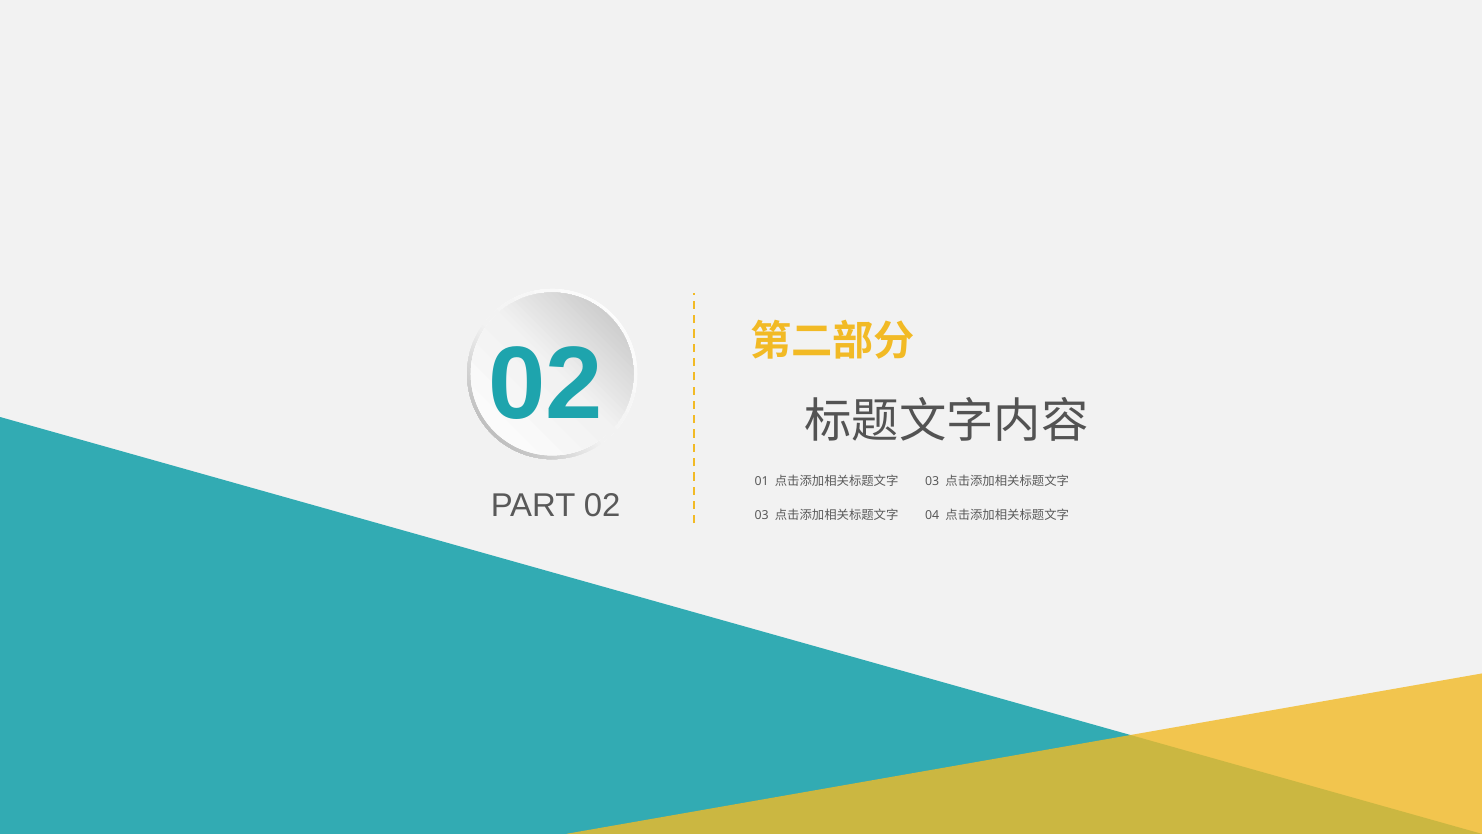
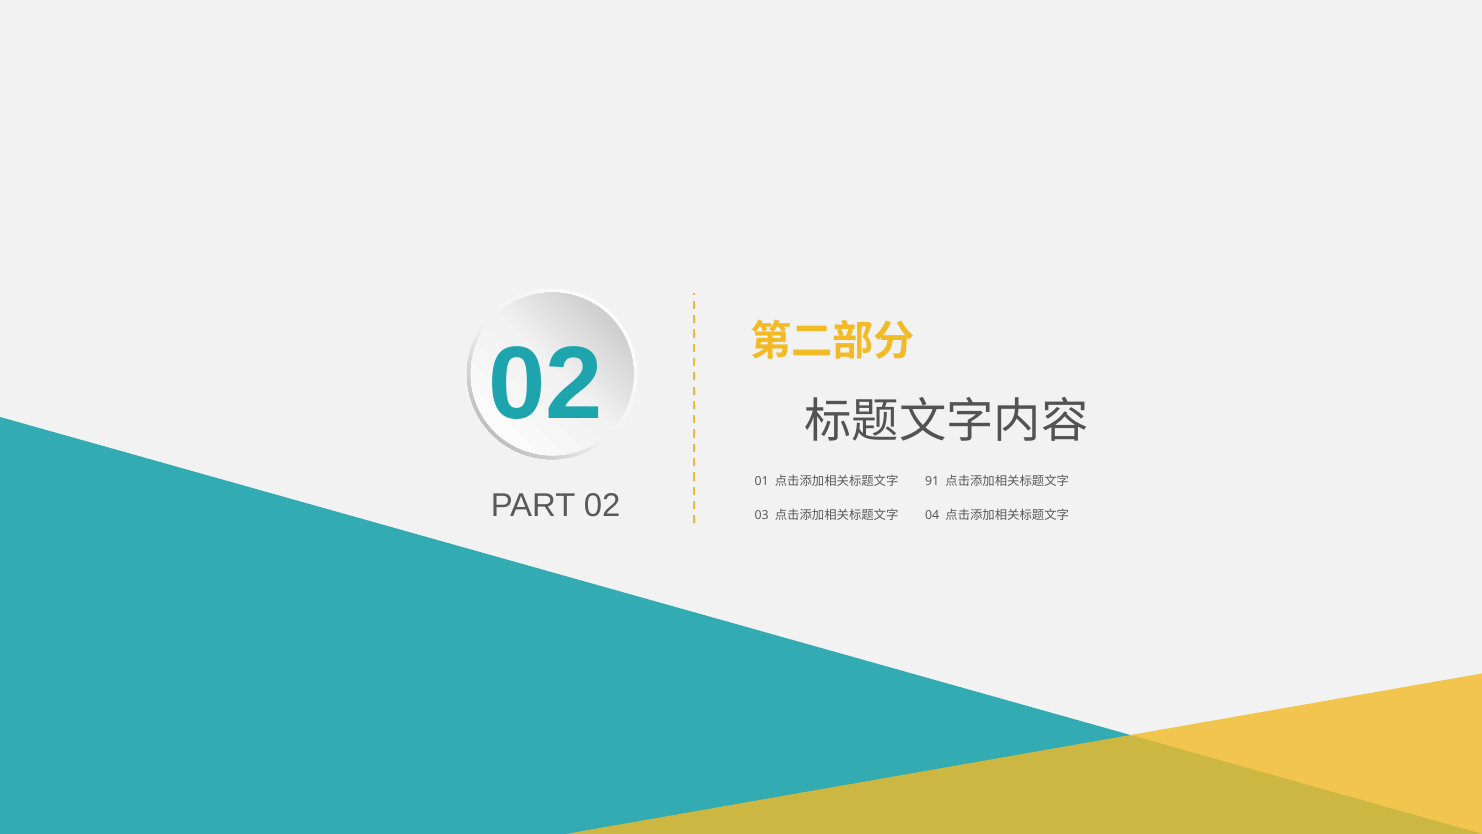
03: 03 -> 91 (932, 482)
